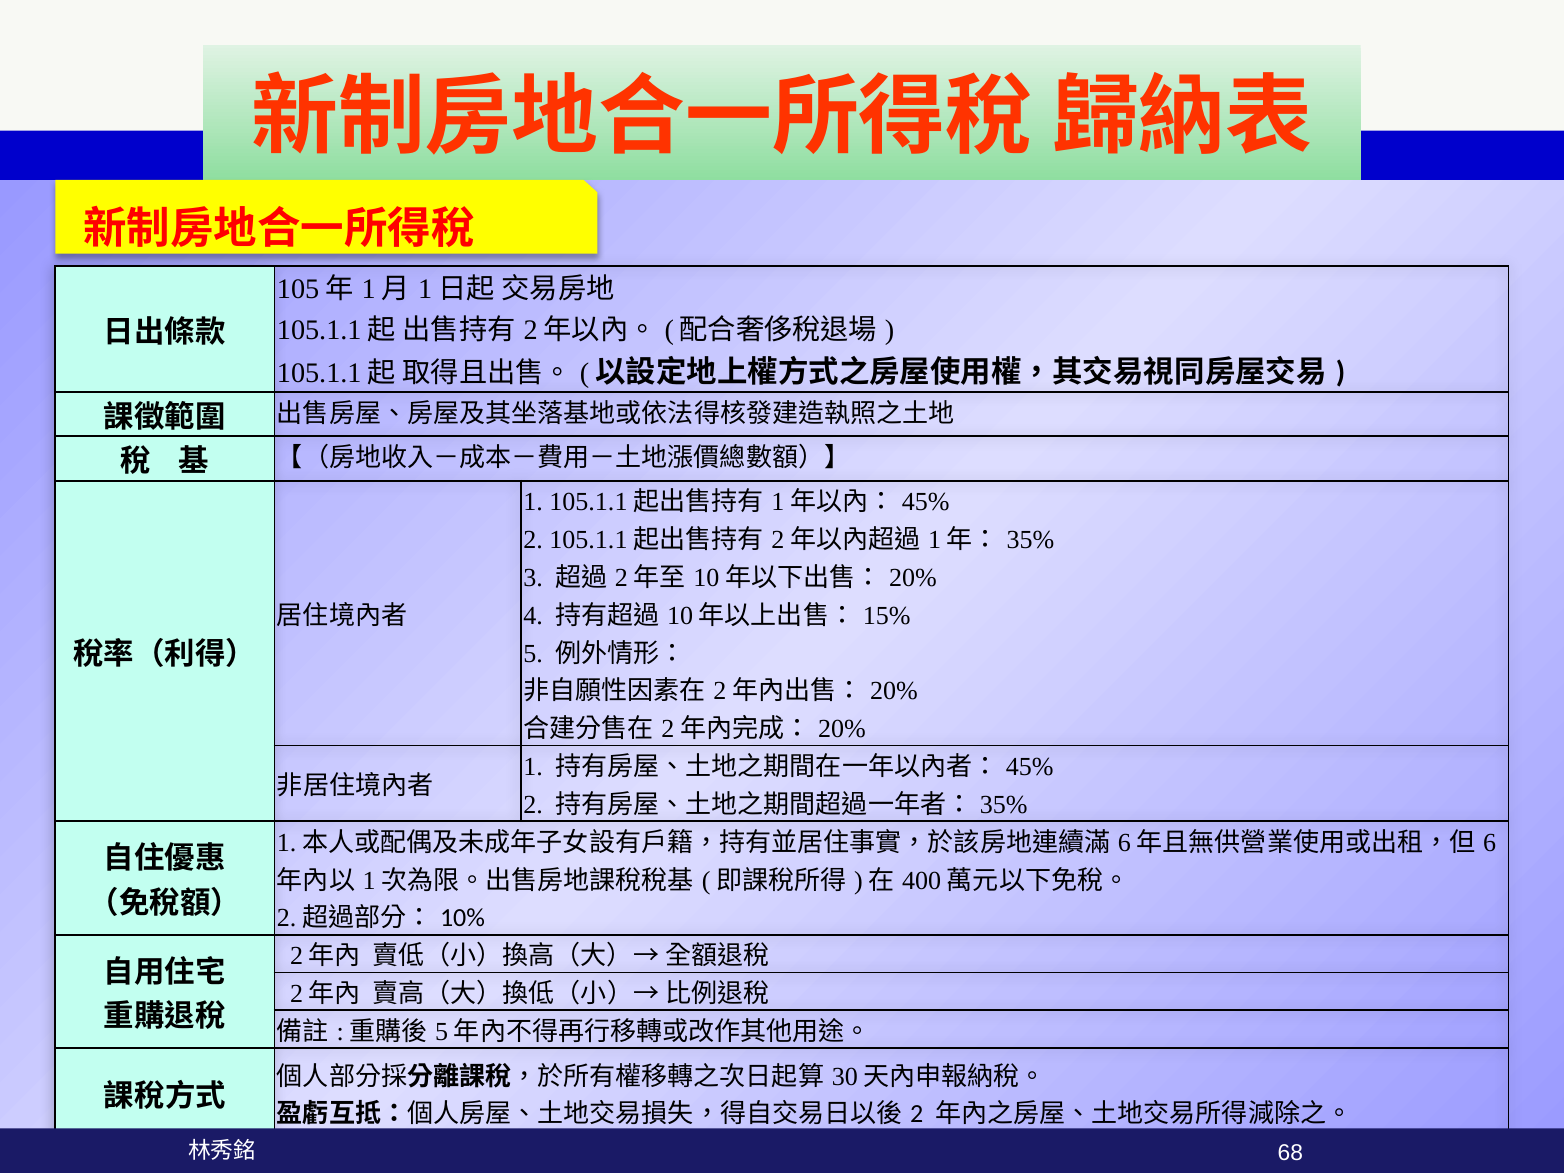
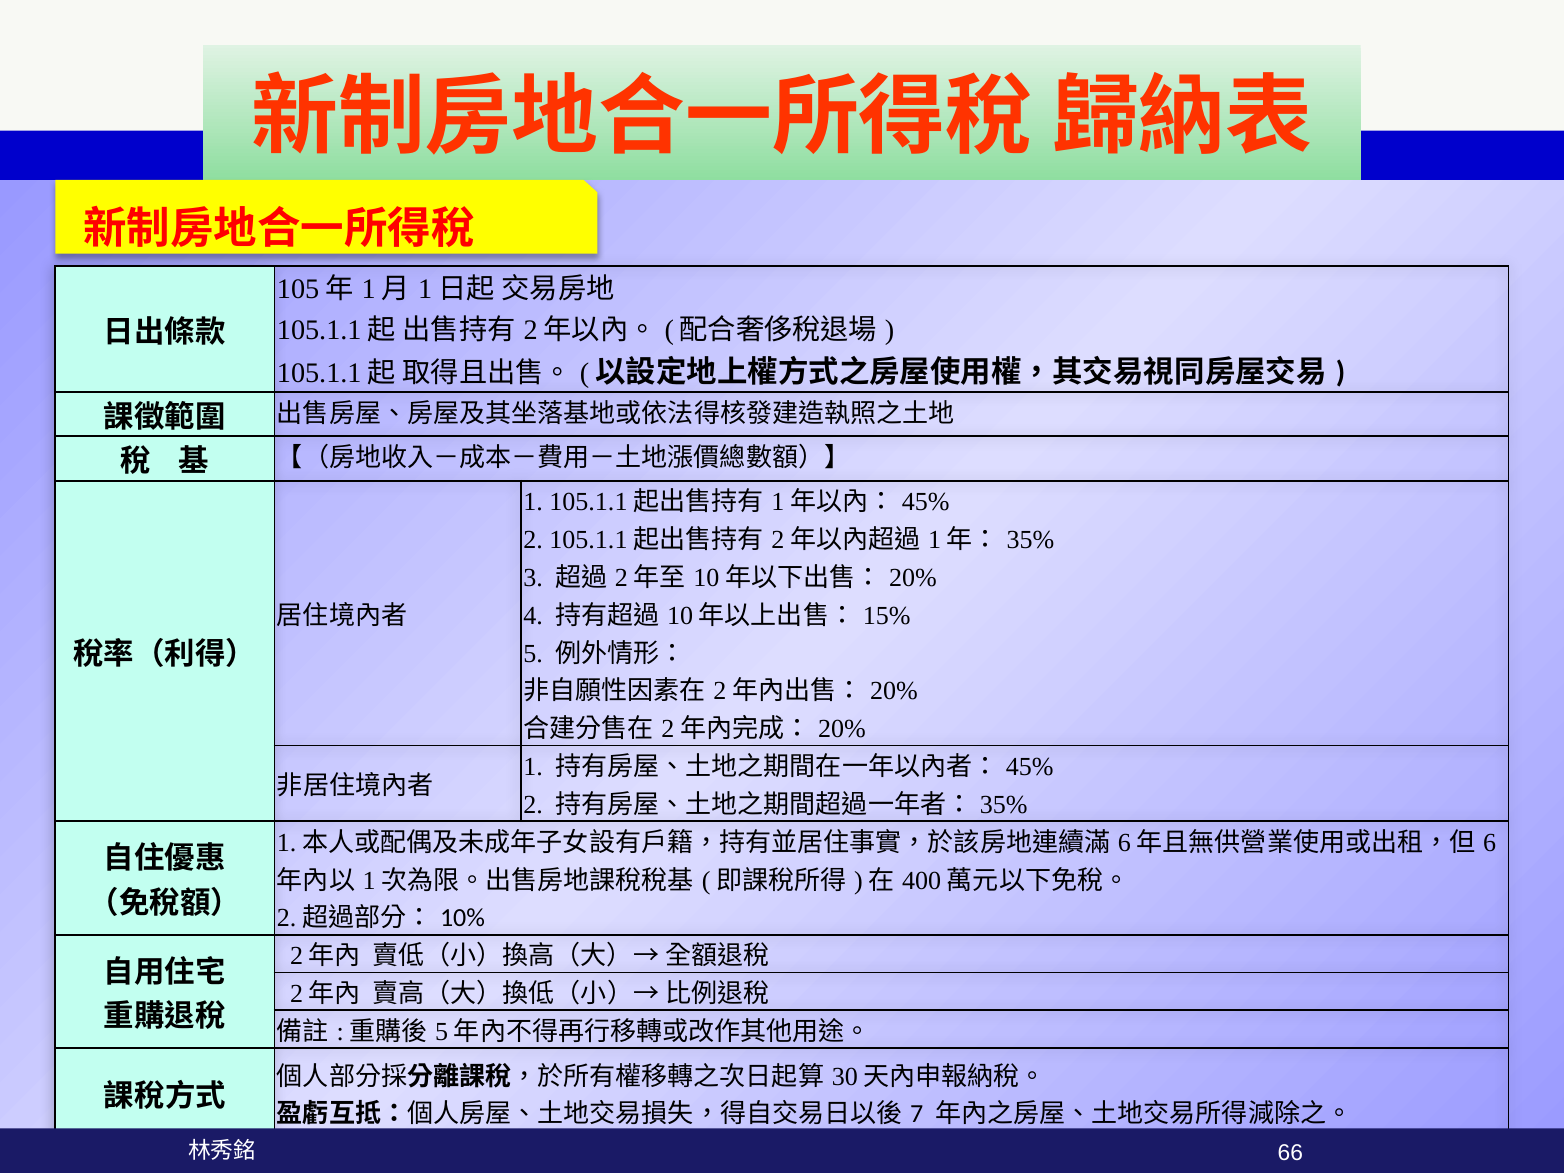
2: 2 -> 7 (917, 1114)
68: 68 -> 66 (1290, 1153)
